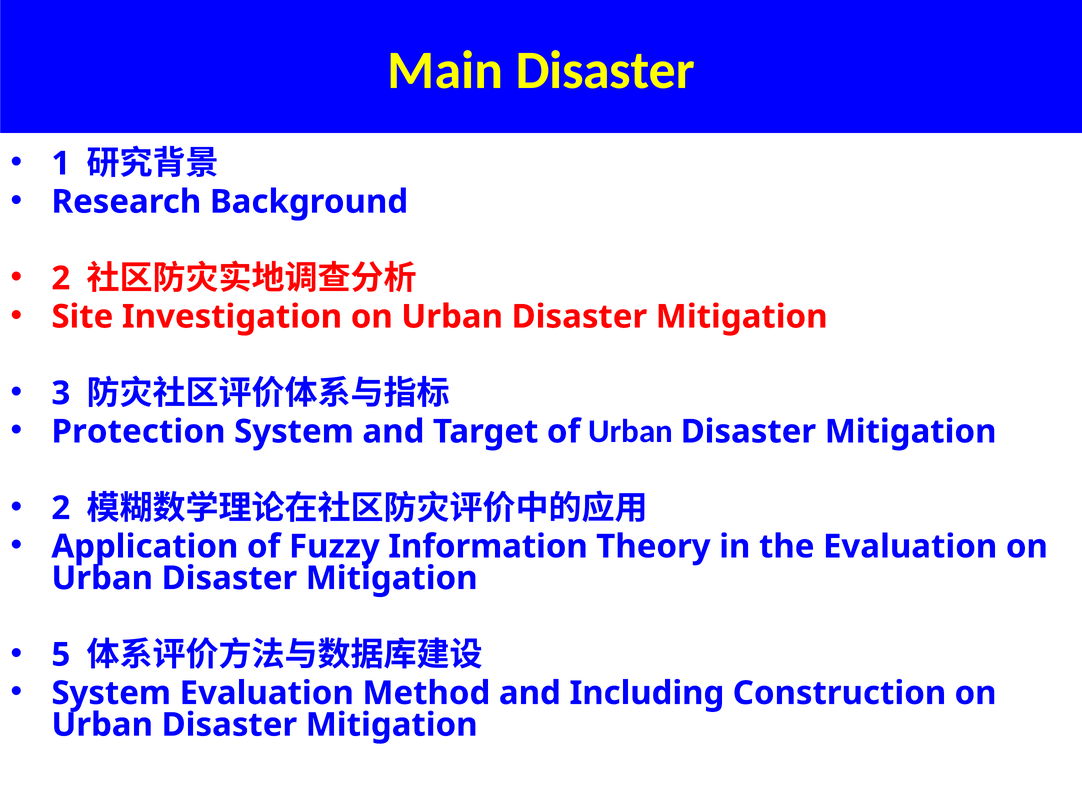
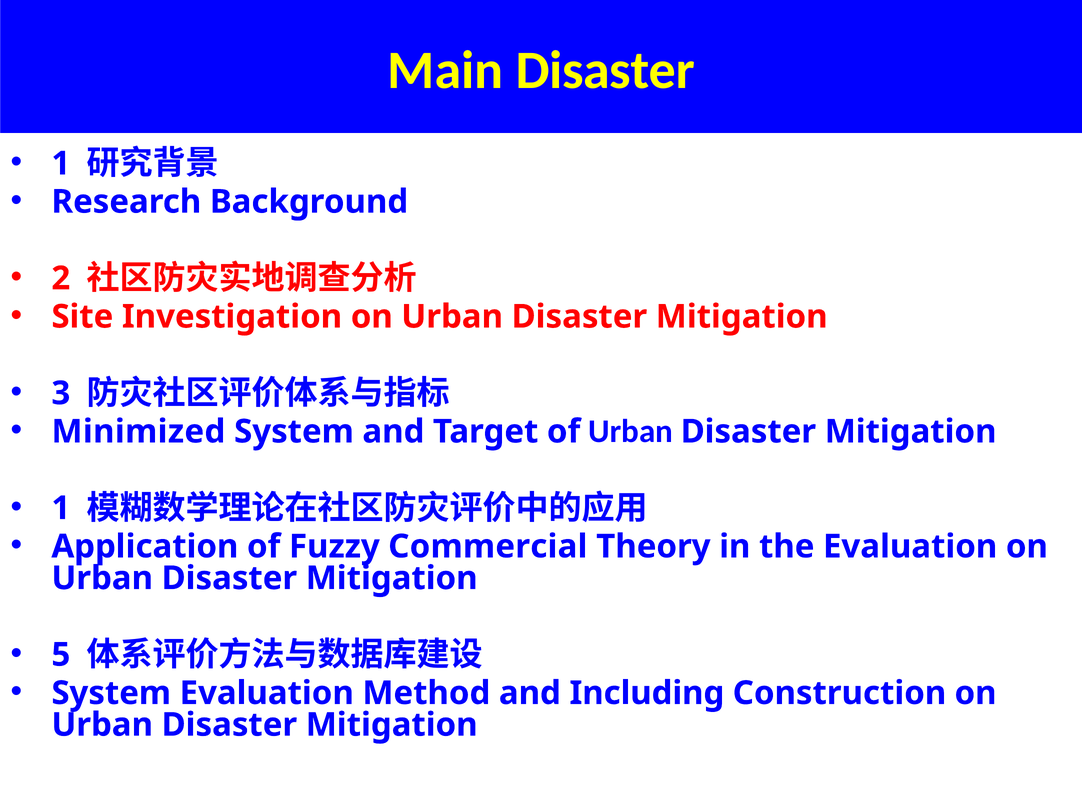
Protection: Protection -> Minimized (138, 432)
2: 2 -> 1 (61, 508)
Information: Information -> Commercial (488, 547)
